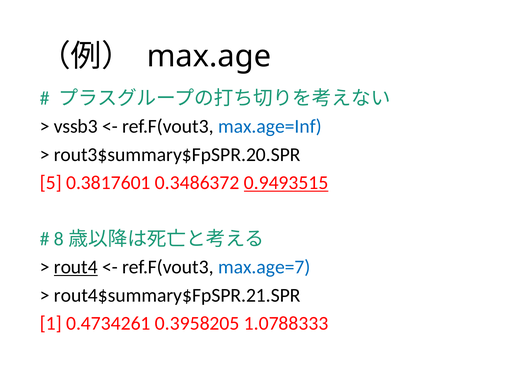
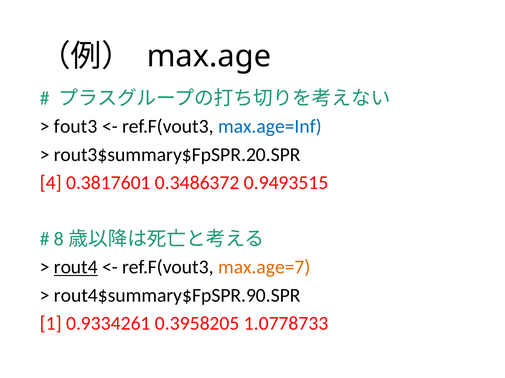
vssb3: vssb3 -> fout3 (76, 127)
5: 5 -> 4 (51, 183)
0.9493515 underline: present -> none (286, 183)
max.age=7 colour: blue -> orange (264, 268)
rout4$summary$FpSPR.21.SPR: rout4$summary$FpSPR.21.SPR -> rout4$summary$FpSPR.90.SPR (177, 296)
0.4734261: 0.4734261 -> 0.9334261 (108, 324)
1.0788333: 1.0788333 -> 1.0778733 (286, 324)
